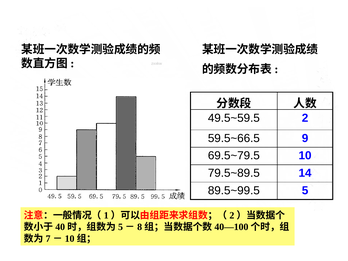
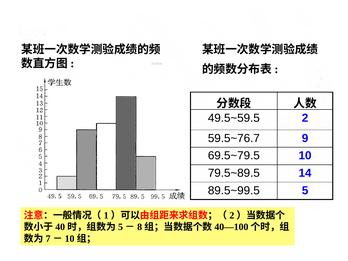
59.5~66.5: 59.5~66.5 -> 59.5~76.7 (234, 138)
